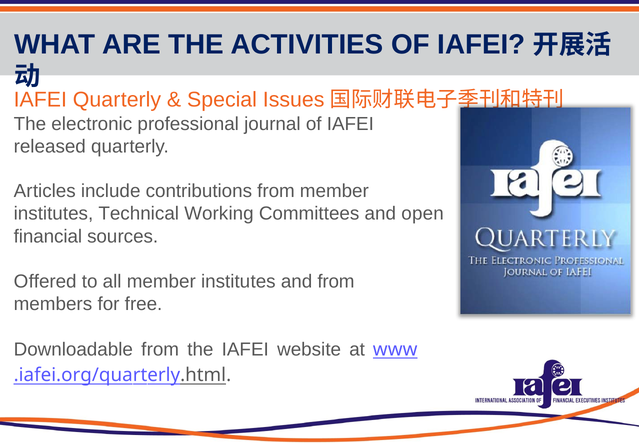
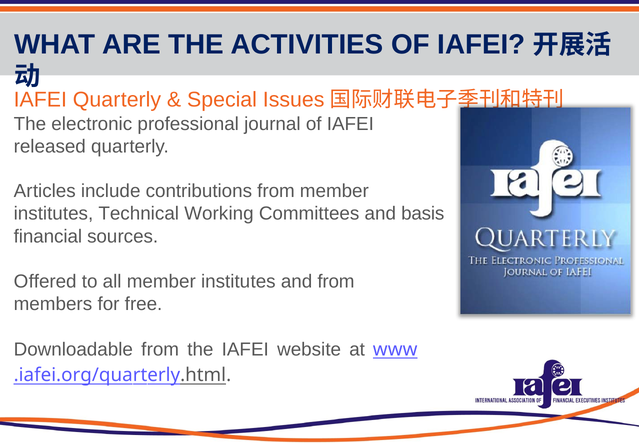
open: open -> basis (423, 213)
